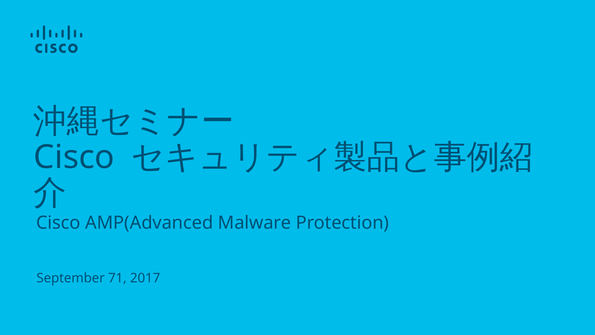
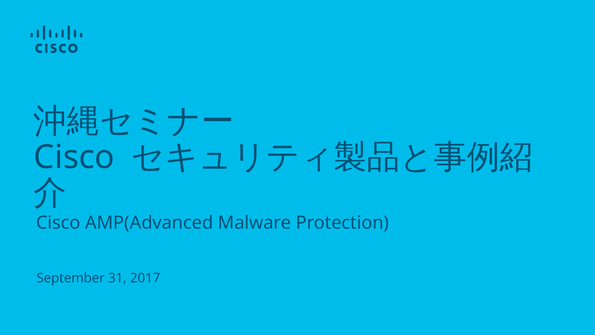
71: 71 -> 31 (117, 278)
